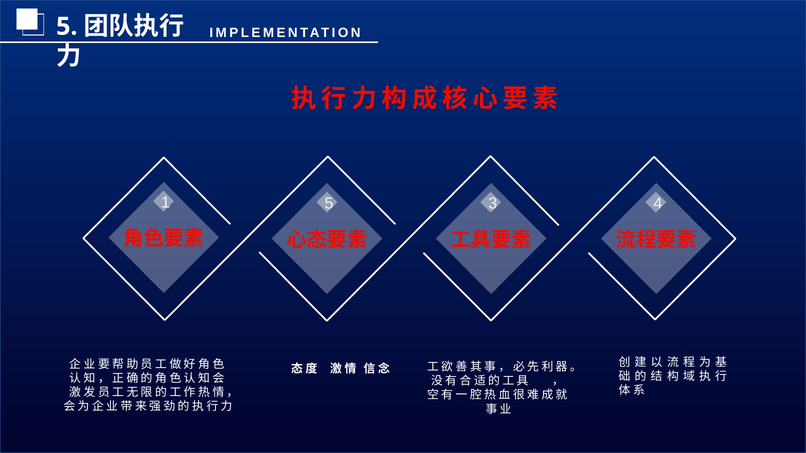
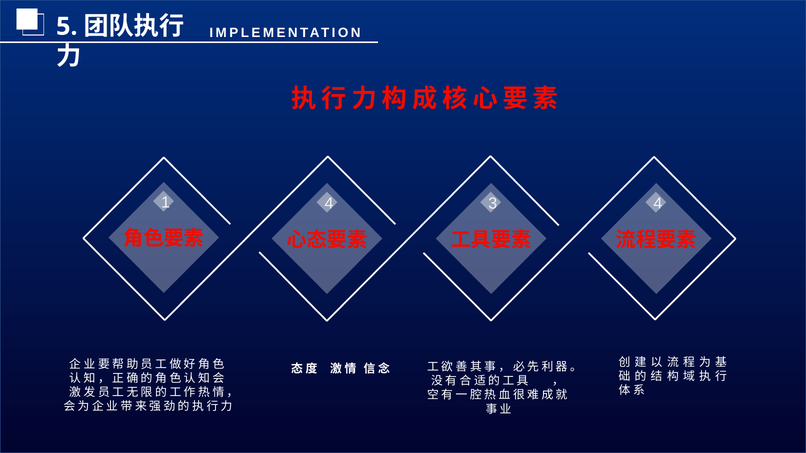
1 5: 5 -> 4 (329, 203)
